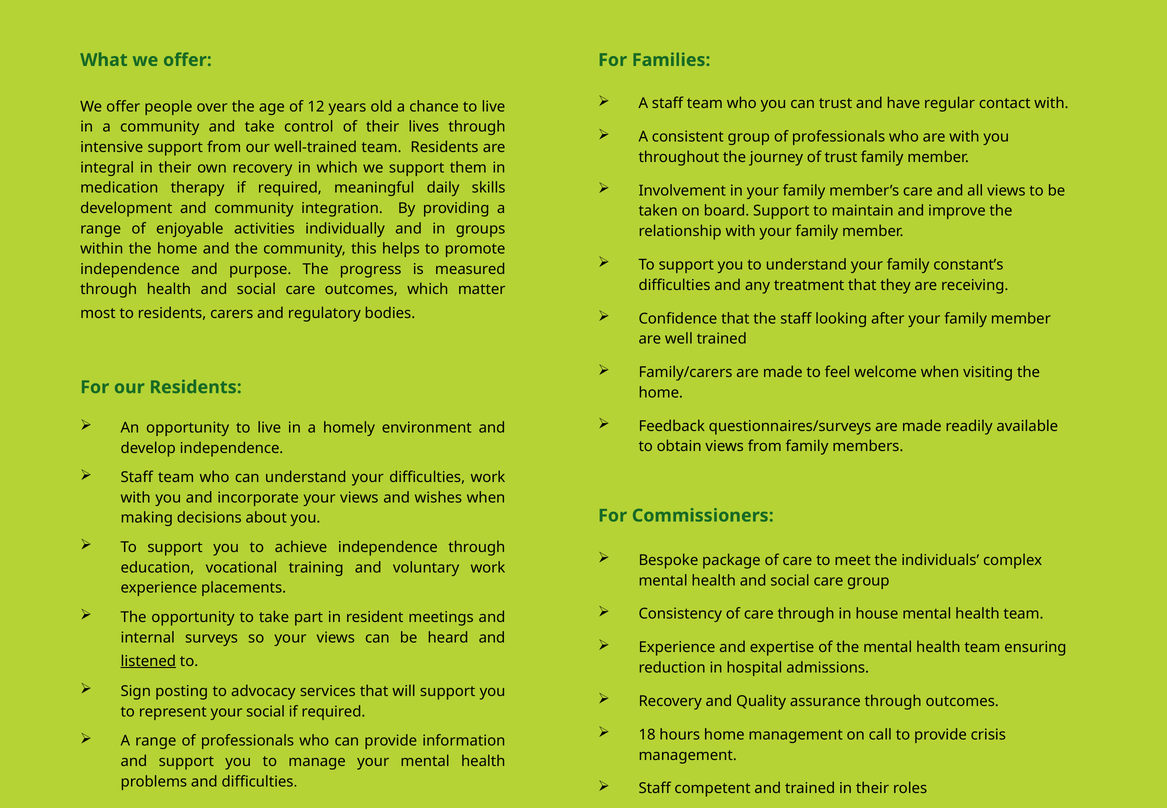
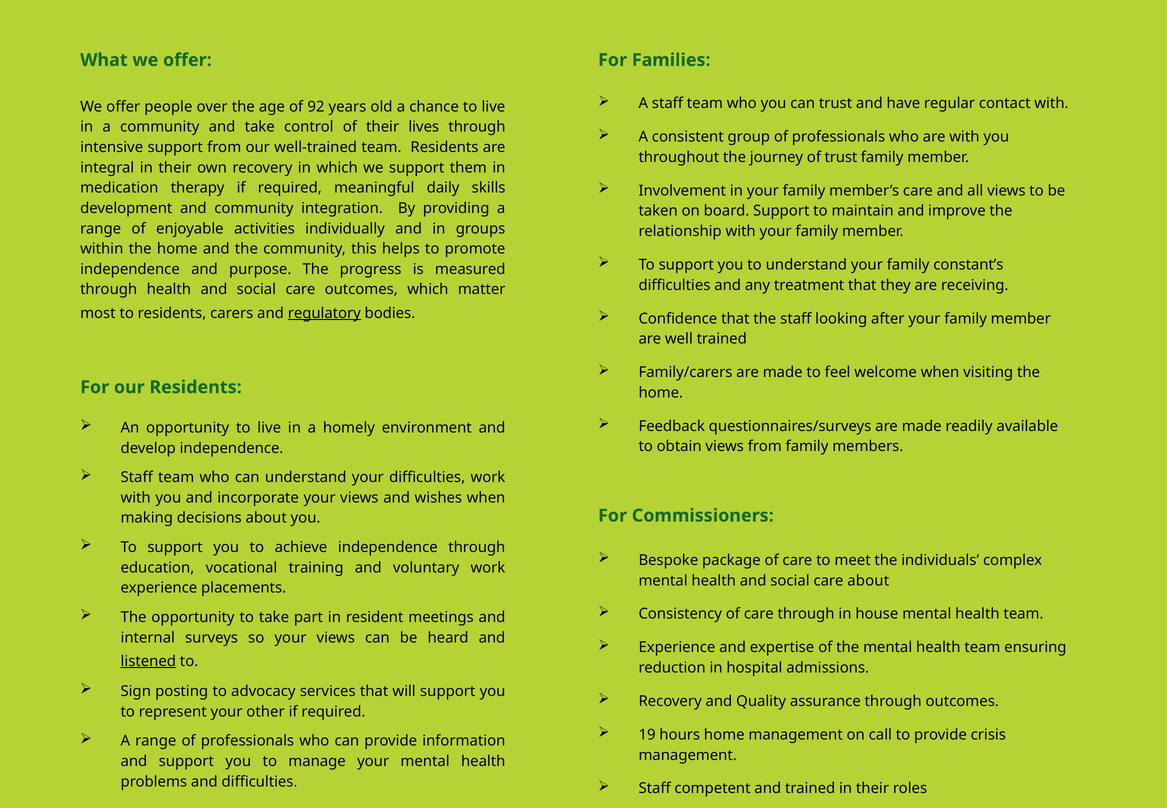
12: 12 -> 92 (316, 107)
regulatory underline: none -> present (324, 313)
care group: group -> about (868, 581)
your social: social -> other (266, 712)
18: 18 -> 19 (647, 735)
